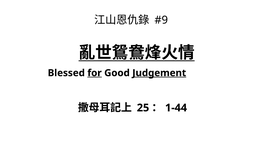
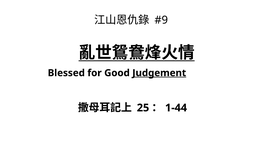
for underline: present -> none (95, 73)
